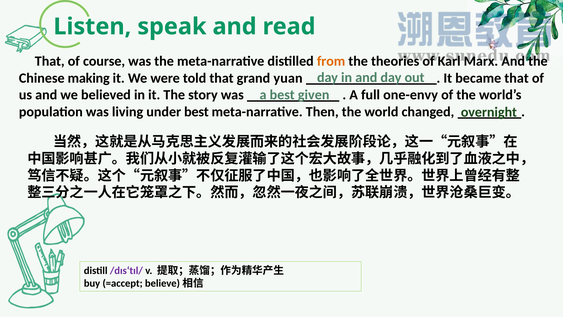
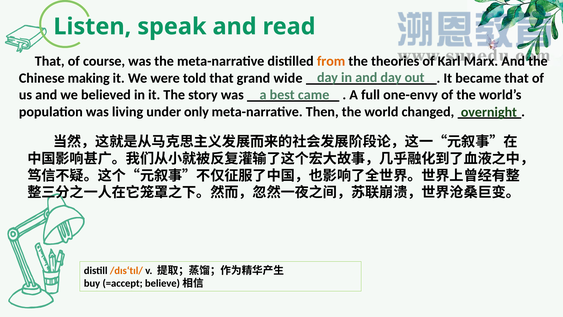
yuan: yuan -> wide (288, 78)
given: given -> came (314, 95)
under best: best -> only (196, 112)
/dɪs‘tɪl/ colour: purple -> orange (126, 270)
